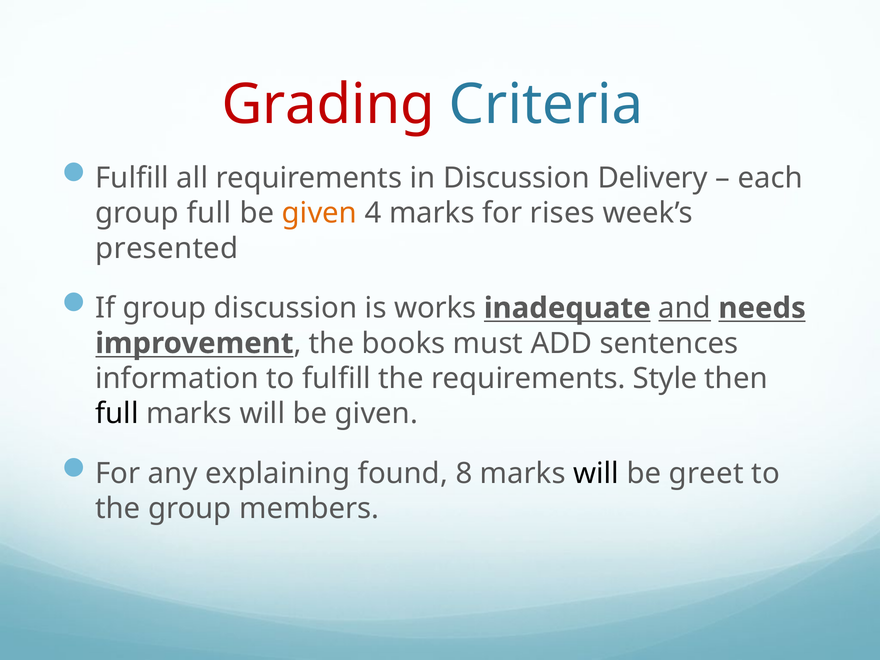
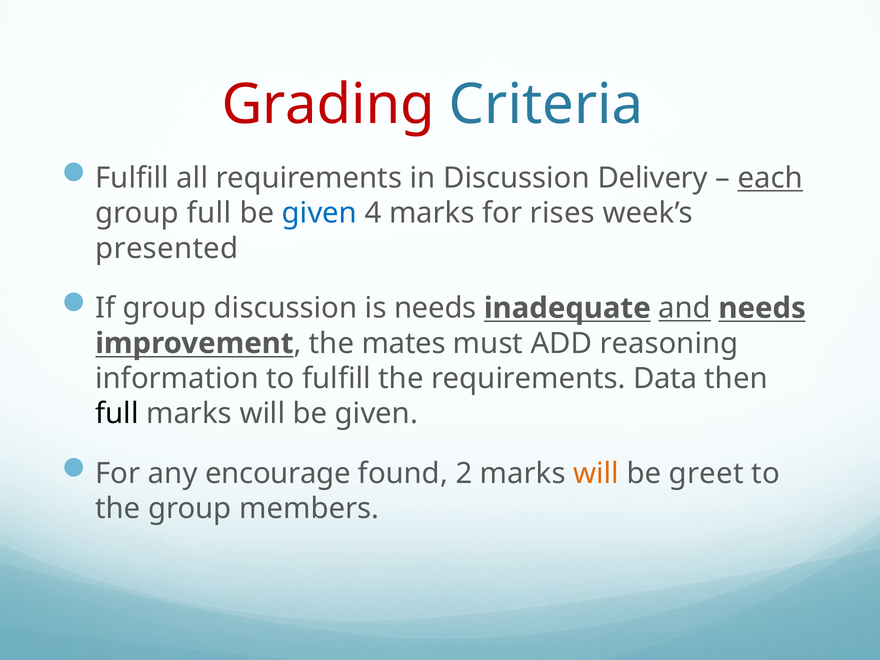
each underline: none -> present (770, 178)
given colour: orange -> blue (320, 213)
is works: works -> needs (435, 308)
books: books -> mates (404, 343)
sentences: sentences -> reasoning (669, 343)
Style: Style -> Data (665, 379)
explaining: explaining -> encourage (278, 473)
8: 8 -> 2 (464, 473)
will colour: black -> orange (596, 473)
